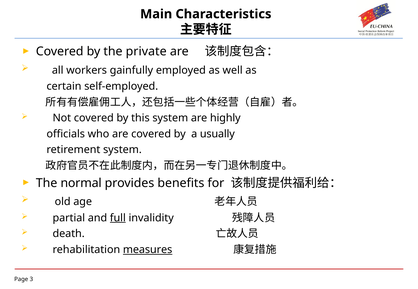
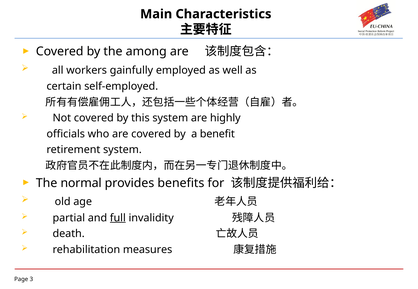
private: private -> among (146, 52)
usually: usually -> benefit (217, 134)
measures underline: present -> none (148, 250)
